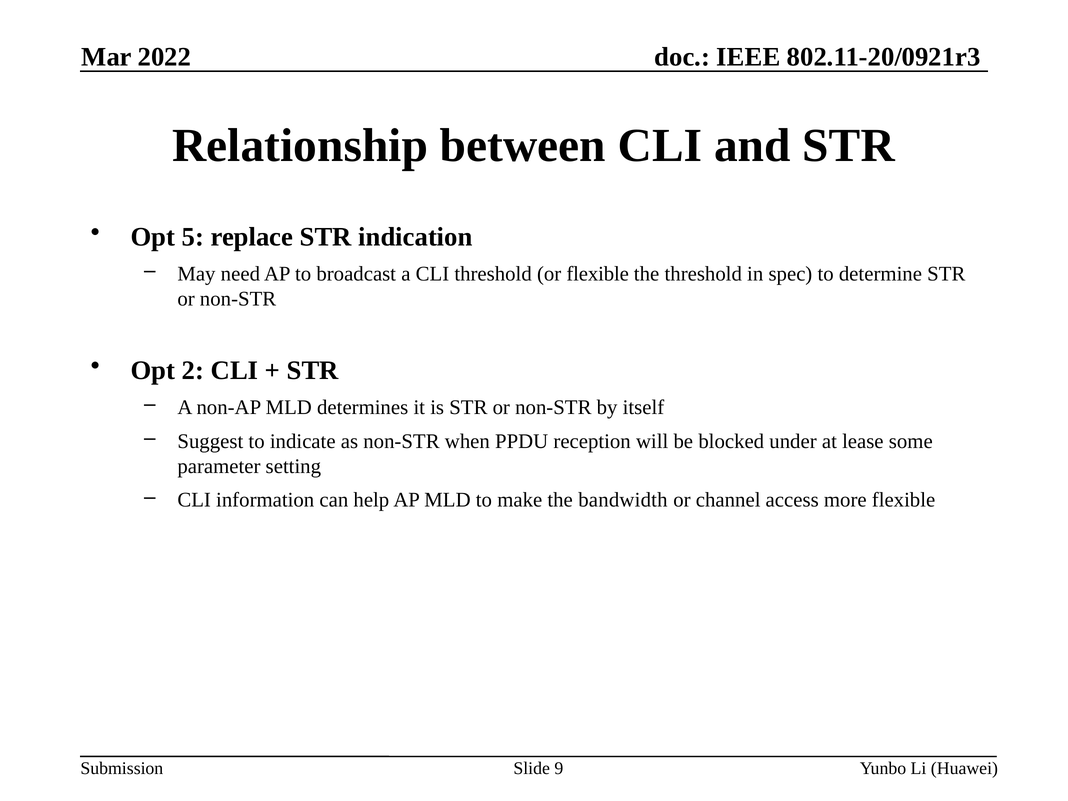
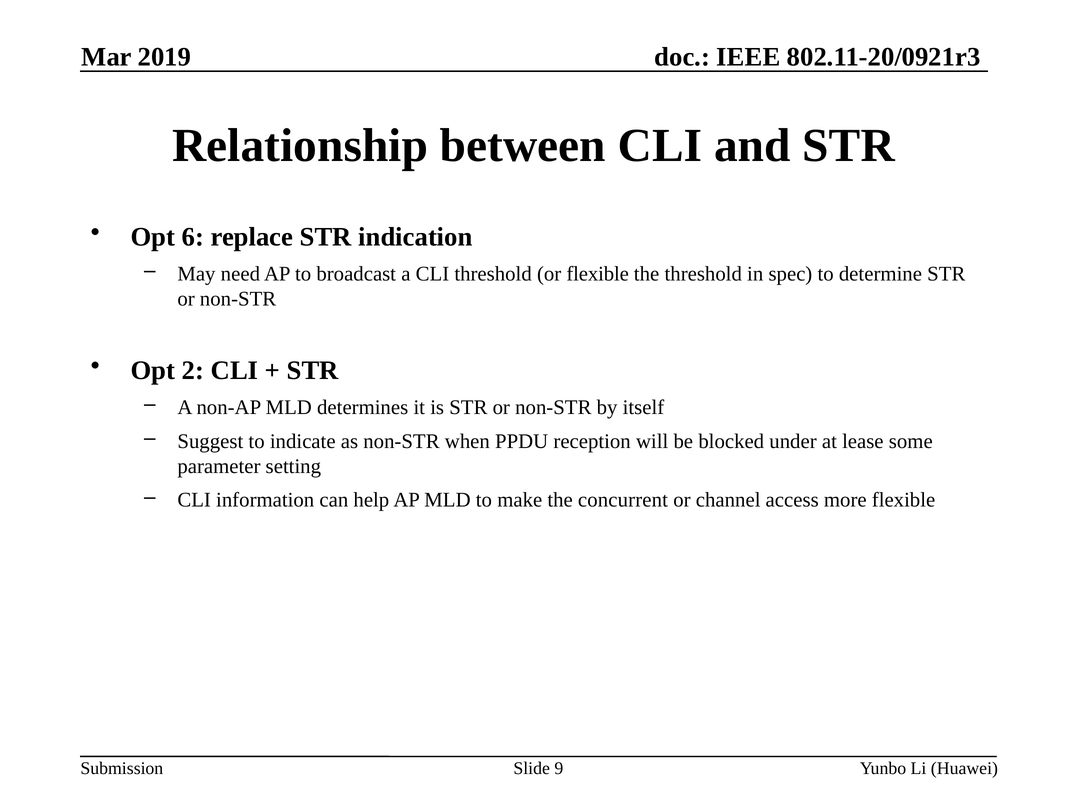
2022: 2022 -> 2019 (165, 57)
5: 5 -> 6 (193, 237)
bandwidth: bandwidth -> concurrent (623, 500)
